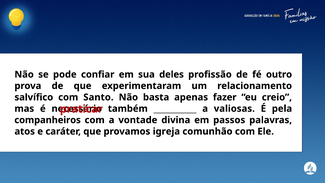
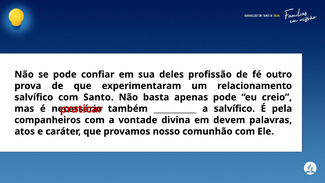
apenas fazer: fazer -> pode (225, 97)
a valiosas: valiosas -> salvífico (234, 109)
passos: passos -> devem (229, 120)
igreja: igreja -> nosso (166, 131)
